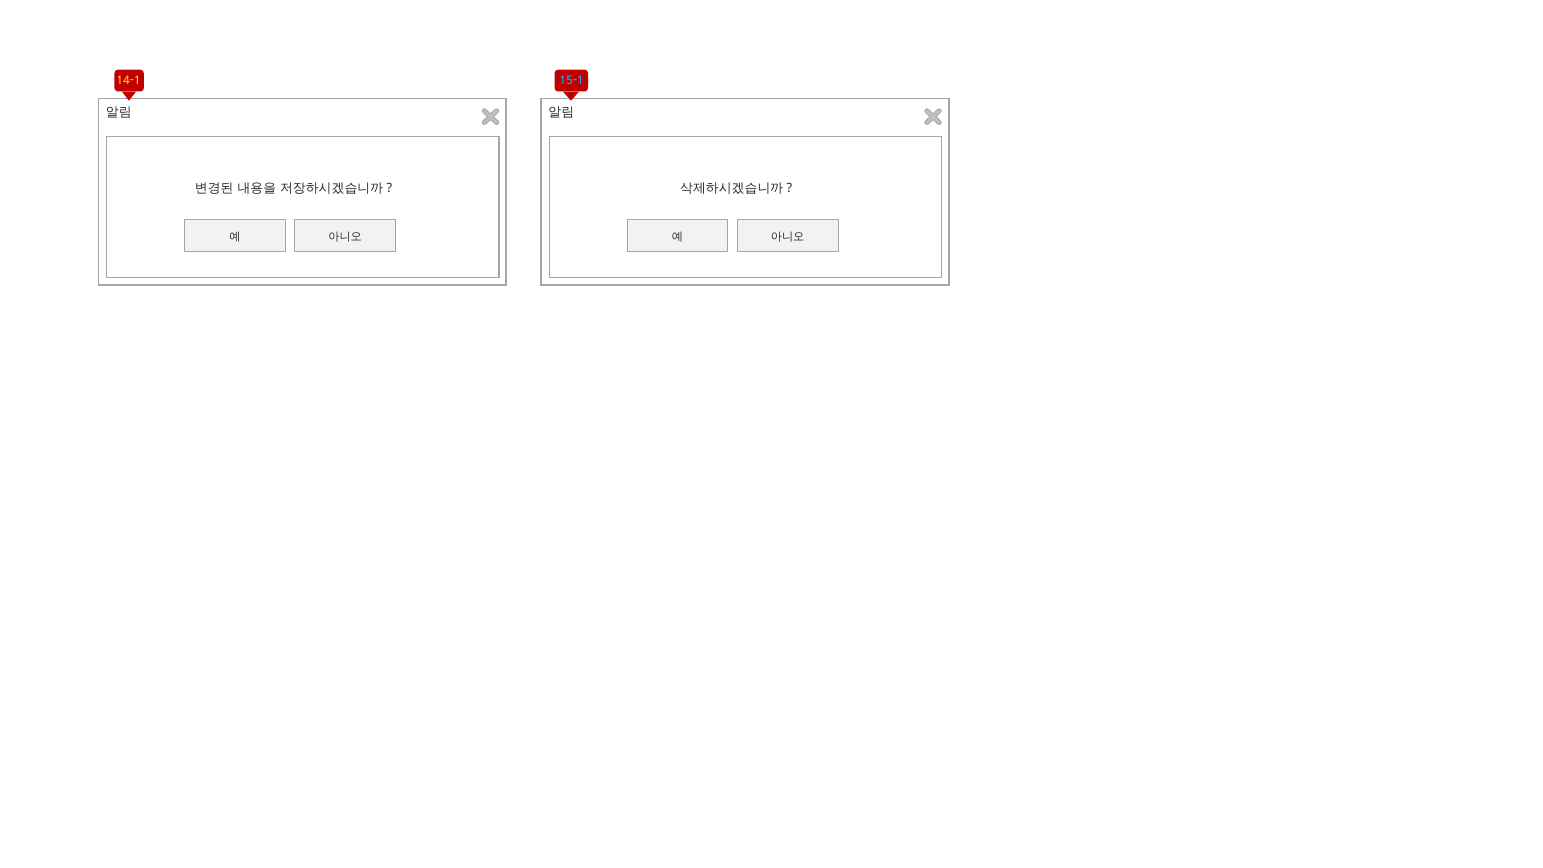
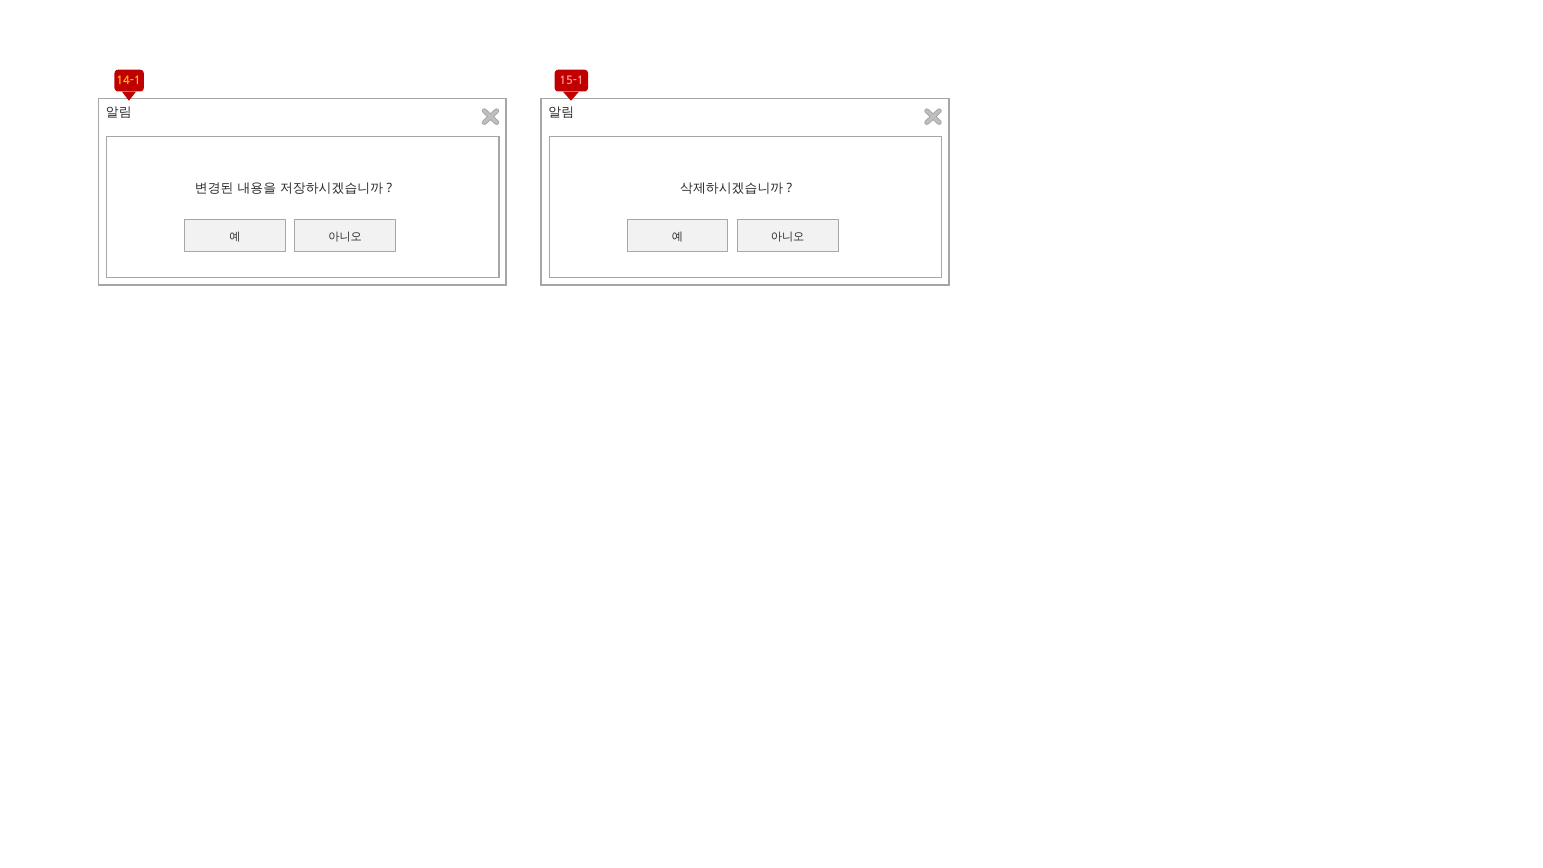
15-1 colour: light blue -> pink (572, 81)
